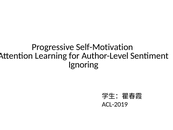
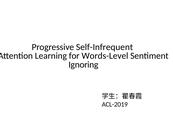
Self-Motivation: Self-Motivation -> Self-Infrequent (104, 47)
Author-Level: Author-Level -> Words-Level (105, 56)
